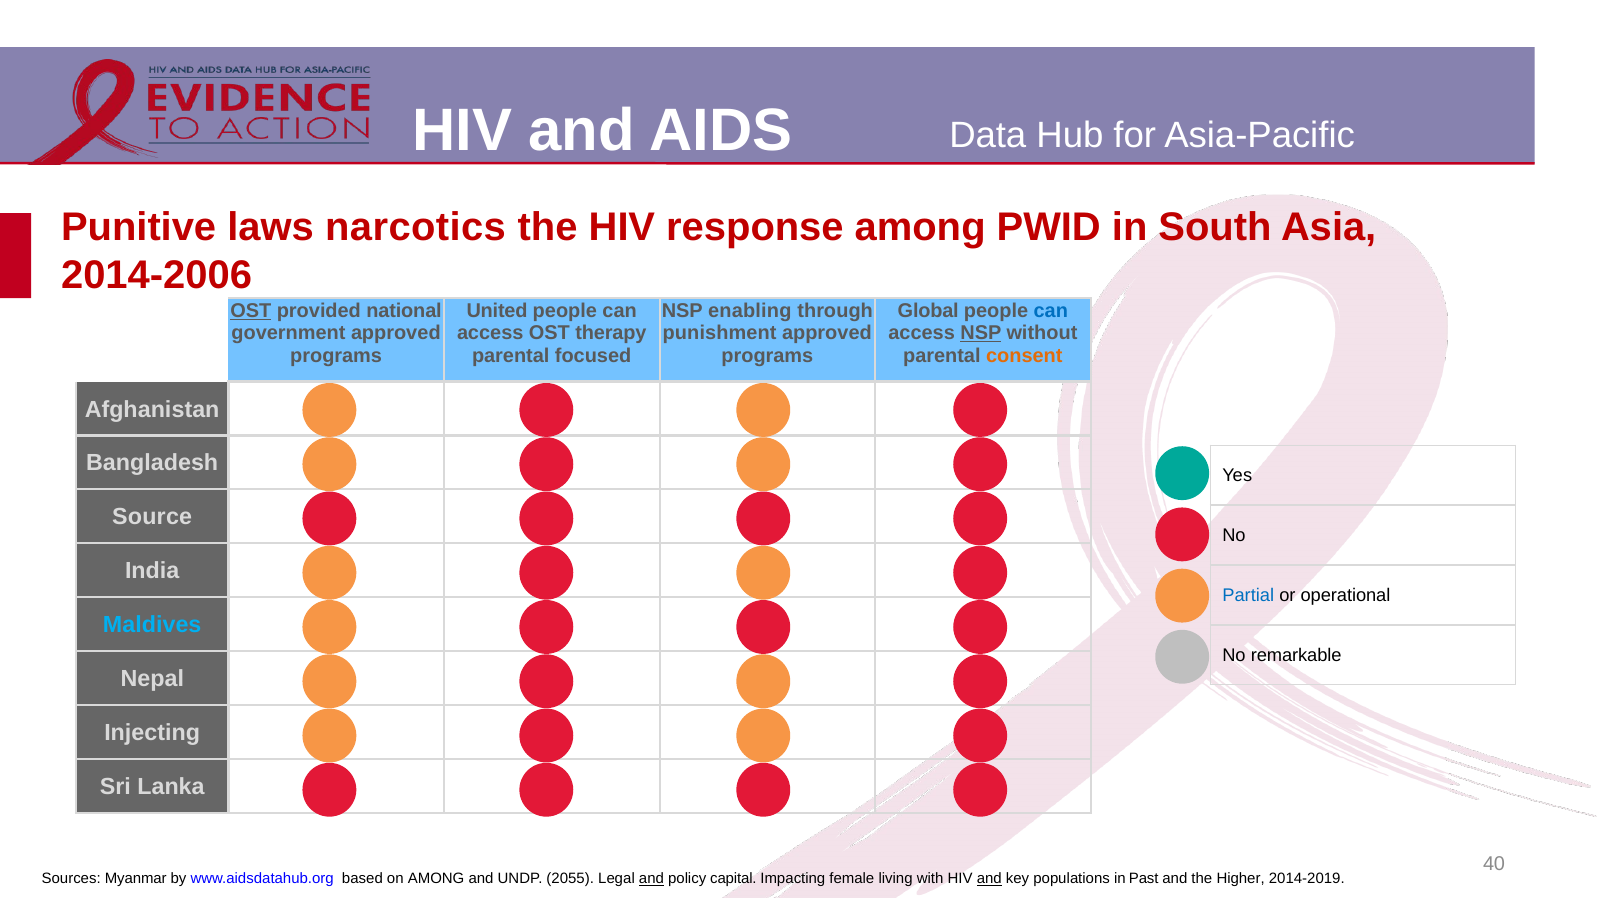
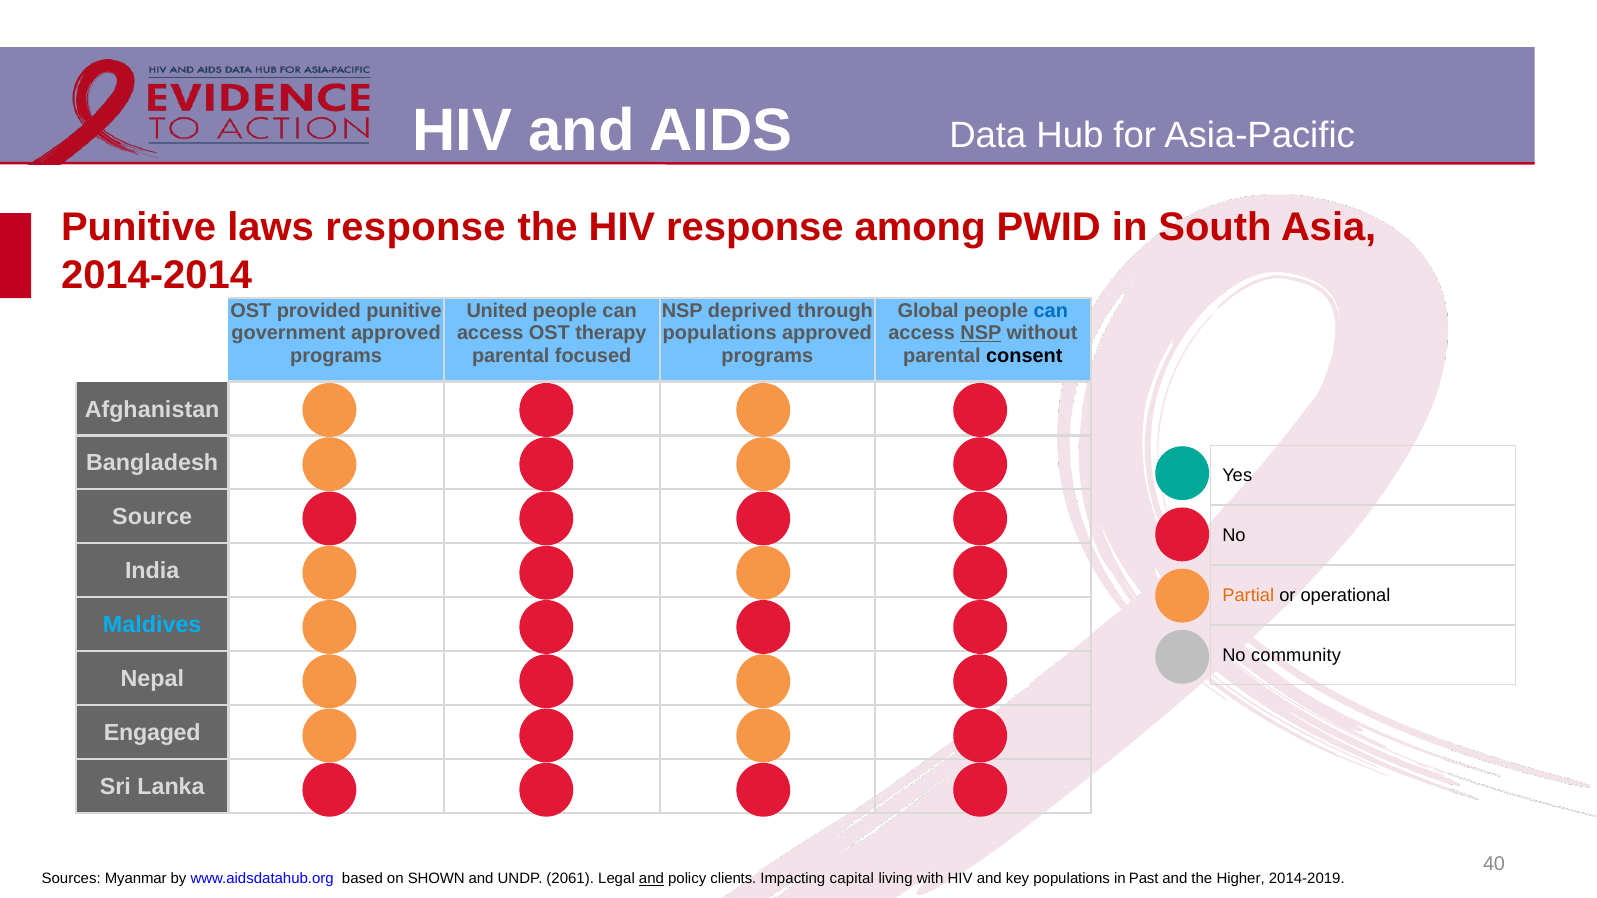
laws narcotics: narcotics -> response (416, 228)
2014-2006: 2014-2006 -> 2014-2014 (157, 276)
OST underline: present -> none (251, 311)
provided national: national -> punitive (404, 311)
enabling: enabling -> deprived (750, 311)
punishment: punishment -> populations (720, 333)
consent colour: orange -> black (1024, 356)
Partial colour: blue -> orange (1248, 595)
remarkable: remarkable -> community (1296, 655)
Injecting: Injecting -> Engaged (152, 733)
on AMONG: AMONG -> SHOWN (436, 879)
2055: 2055 -> 2061 (570, 879)
capital: capital -> clients (733, 879)
female: female -> capital (852, 879)
and underline: present -> none (989, 879)
